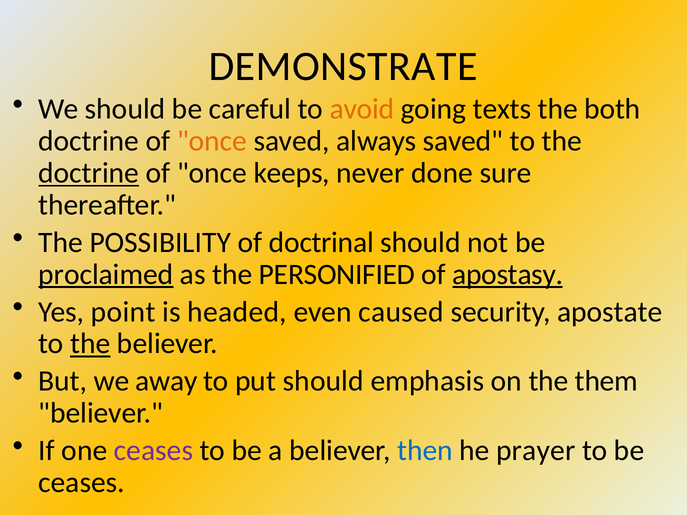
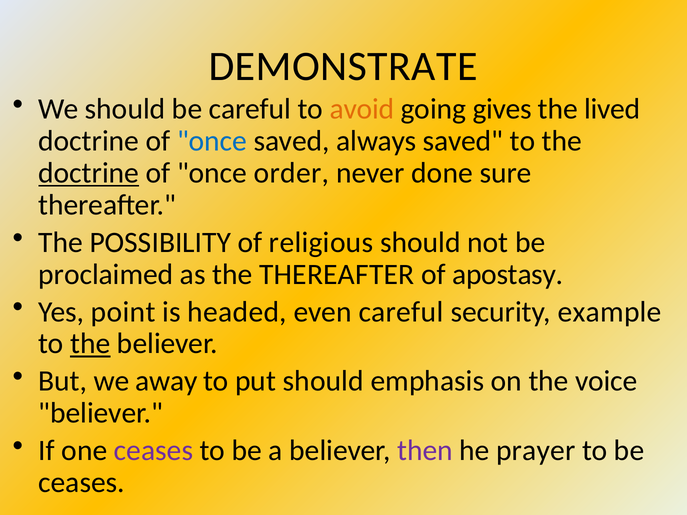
texts: texts -> gives (502, 109)
both: both -> lived (612, 109)
once colour: orange -> blue (212, 141)
keeps: keeps -> order (292, 173)
doctrinal: doctrinal -> religious (321, 243)
proclaimed underline: present -> none (106, 274)
the PERSONIFIED: PERSONIFIED -> THEREAFTER (337, 274)
apostasy underline: present -> none (508, 274)
even caused: caused -> careful (401, 312)
apostate: apostate -> example (610, 312)
them: them -> voice (606, 381)
then colour: blue -> purple (425, 451)
